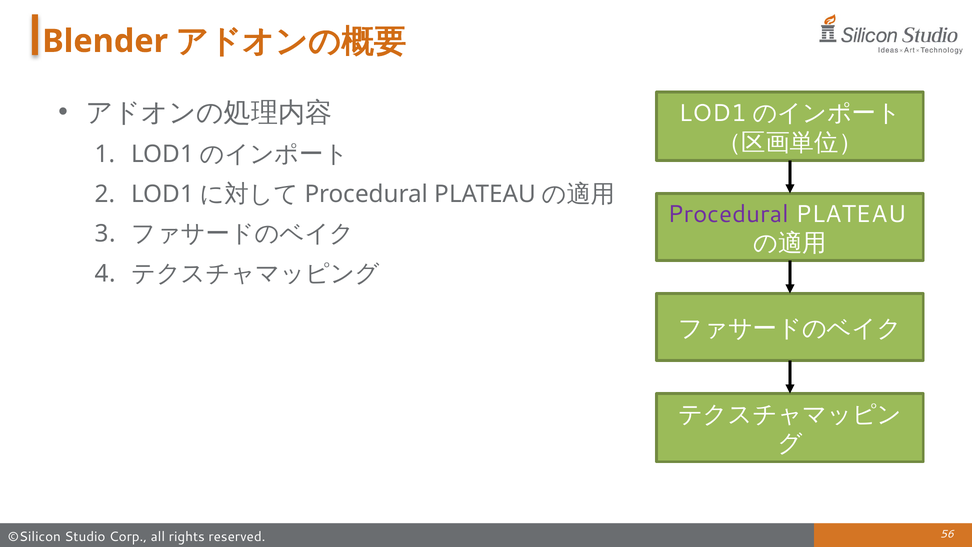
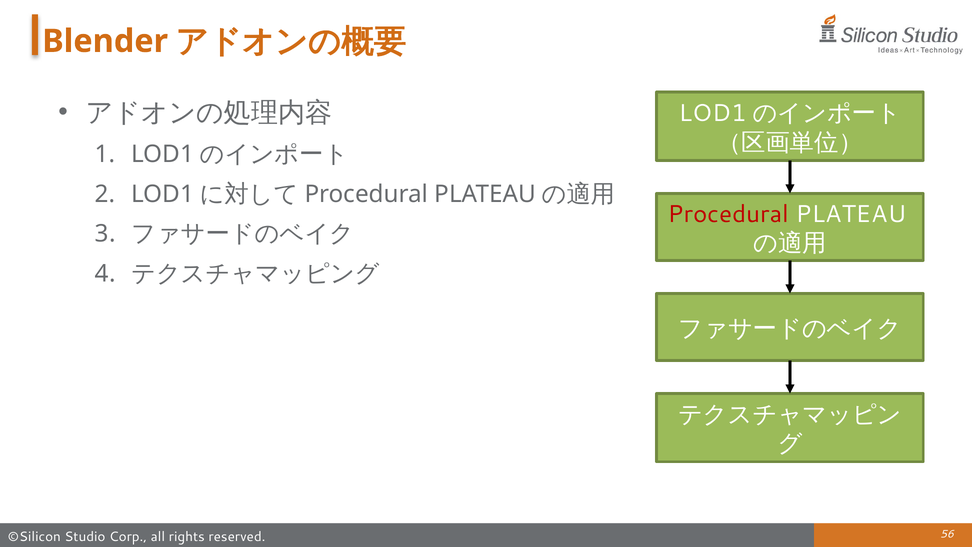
Procedural colour: purple -> red (728, 214)
